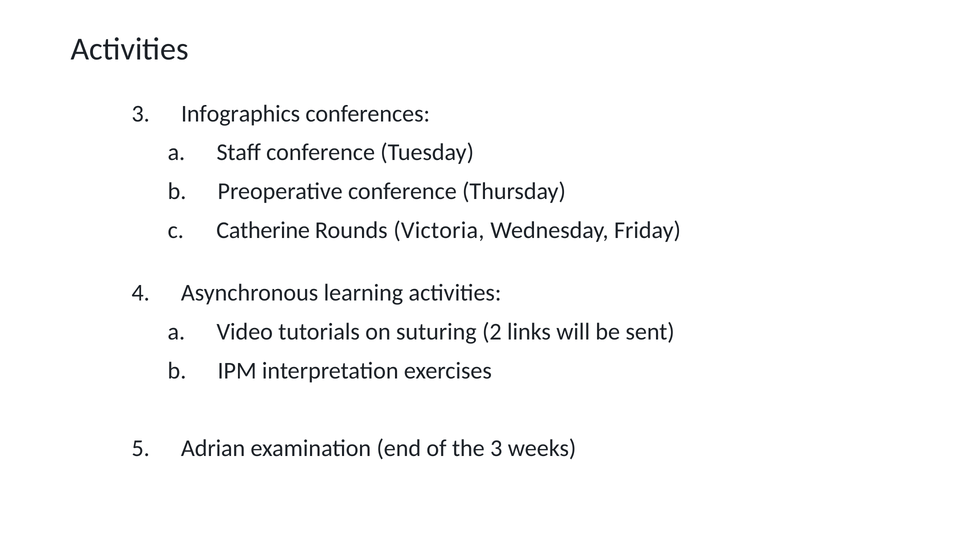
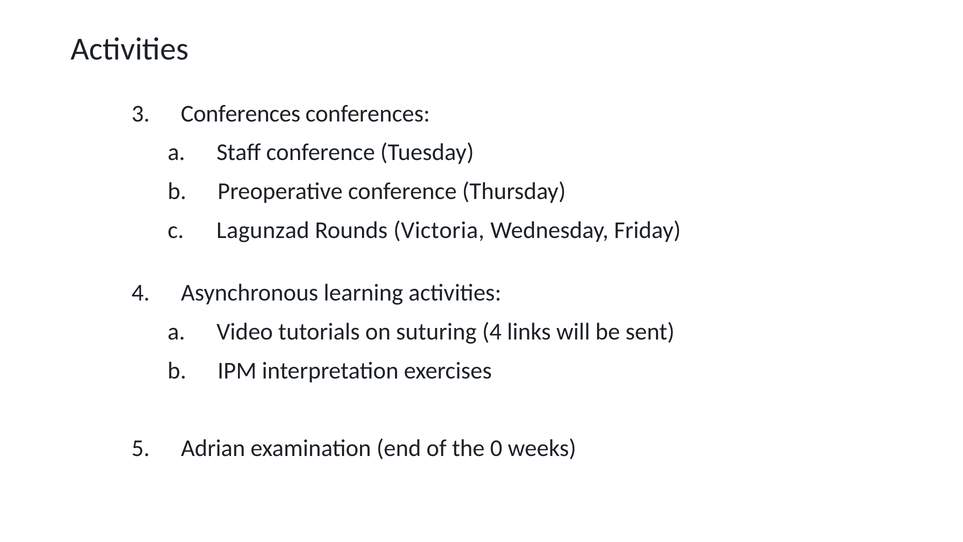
3 Infographics: Infographics -> Conferences (241, 113)
Catherine: Catherine -> Lagunzad (263, 230)
suturing 2: 2 -> 4 (492, 331)
the 3: 3 -> 0 (496, 448)
